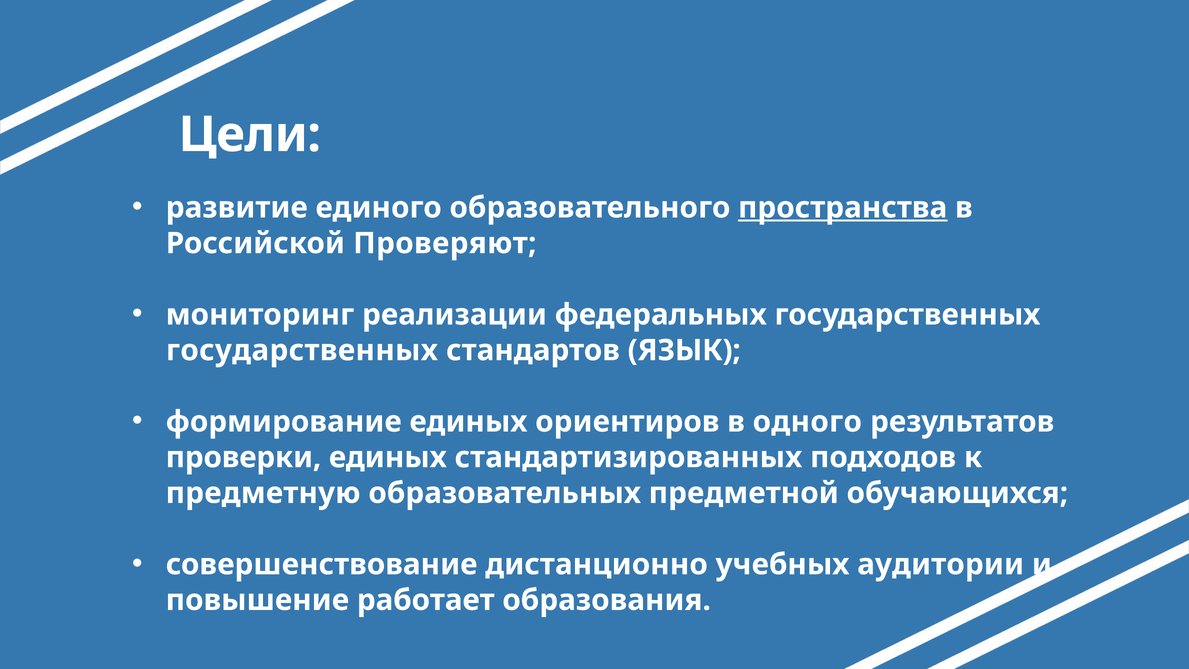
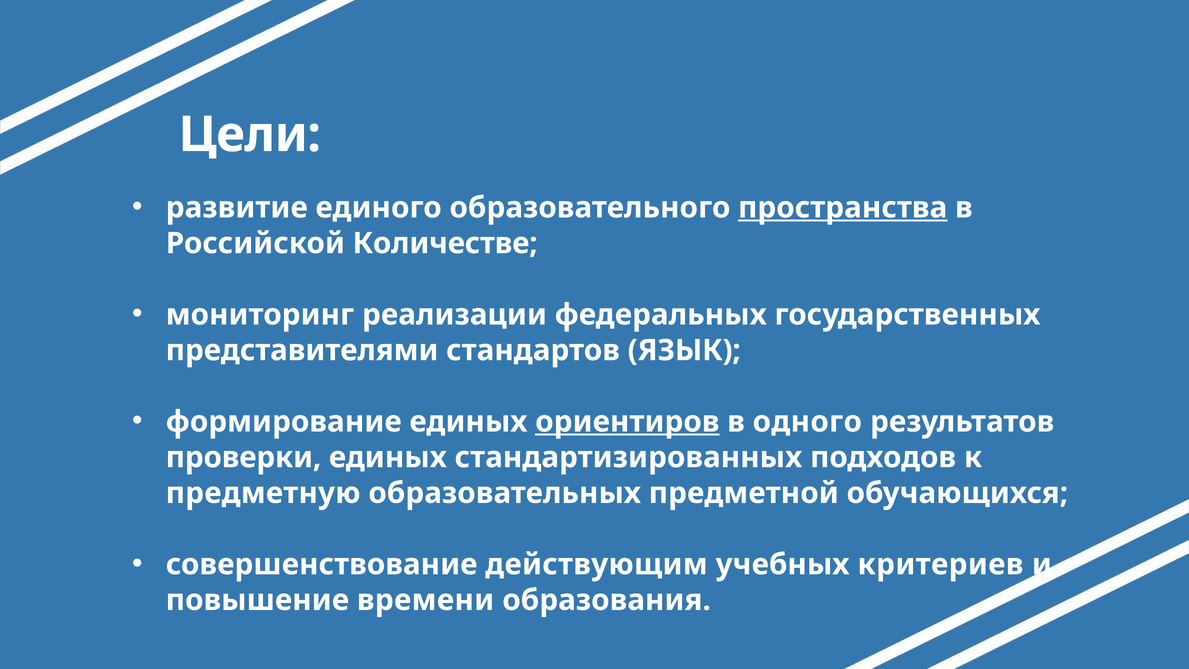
Проверяют: Проверяют -> Количестве (445, 243)
государственных: государственных -> представителями (302, 350)
ориентиров underline: none -> present (627, 422)
дистанционно: дистанционно -> действующим (596, 564)
аудитории: аудитории -> критериев (940, 564)
работает: работает -> времени (426, 600)
